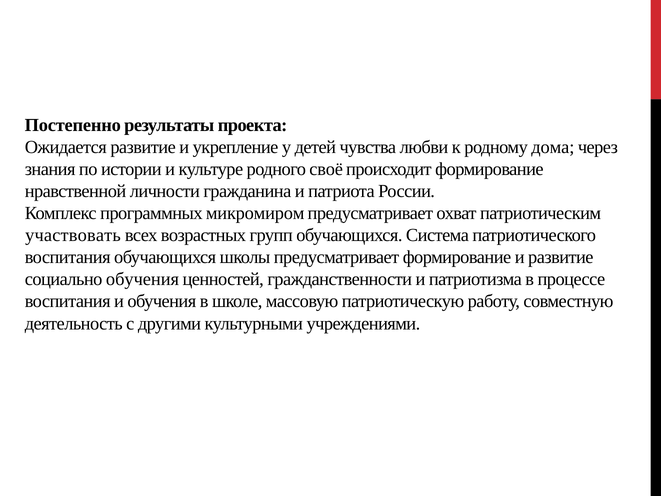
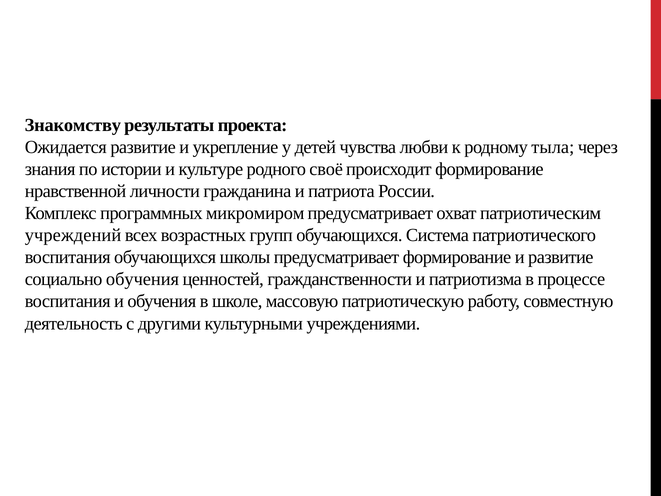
Постепенно: Постепенно -> Знакомству (73, 125)
дома: дома -> тыла (553, 147)
участвовать: участвовать -> учреждений (73, 235)
